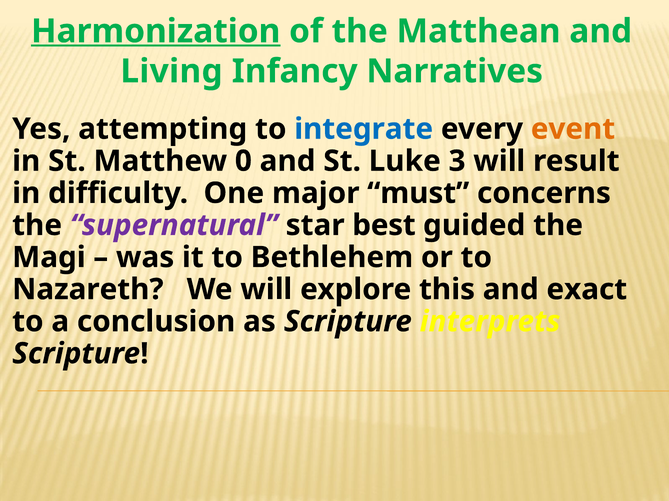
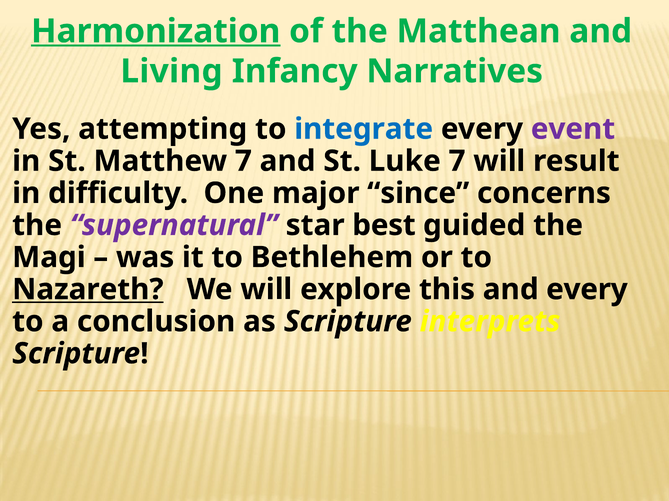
event colour: orange -> purple (573, 129)
Matthew 0: 0 -> 7 (243, 161)
Luke 3: 3 -> 7 (457, 161)
must: must -> since (418, 193)
Nazareth underline: none -> present (88, 290)
and exact: exact -> every (587, 290)
